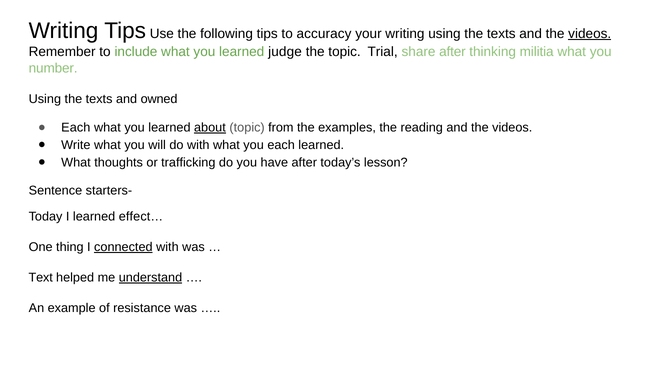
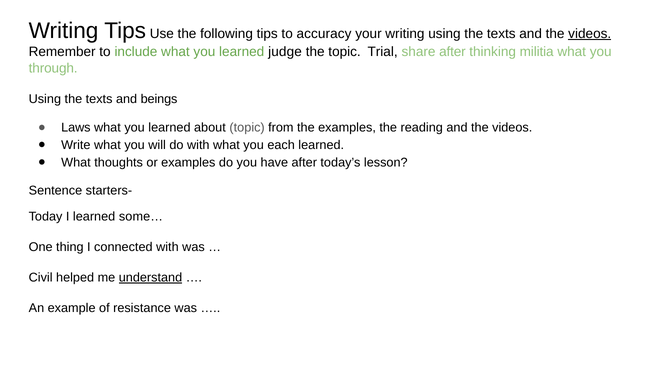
number: number -> through (53, 68)
owned: owned -> beings (159, 99)
Each: Each -> Laws (76, 128)
about underline: present -> none (210, 128)
or trafficking: trafficking -> examples (188, 162)
effect…: effect… -> some… (141, 217)
connected underline: present -> none (123, 247)
Text: Text -> Civil (41, 278)
